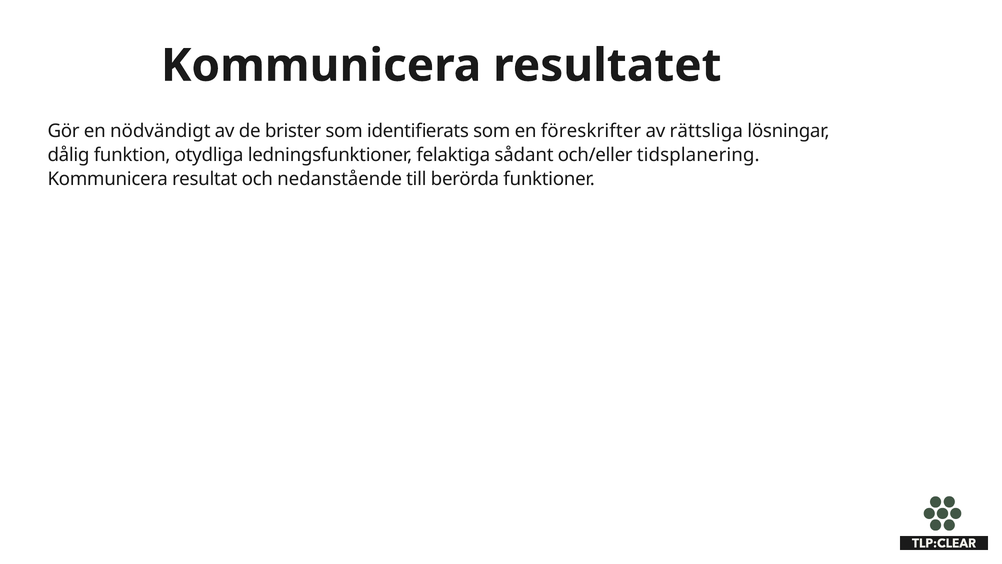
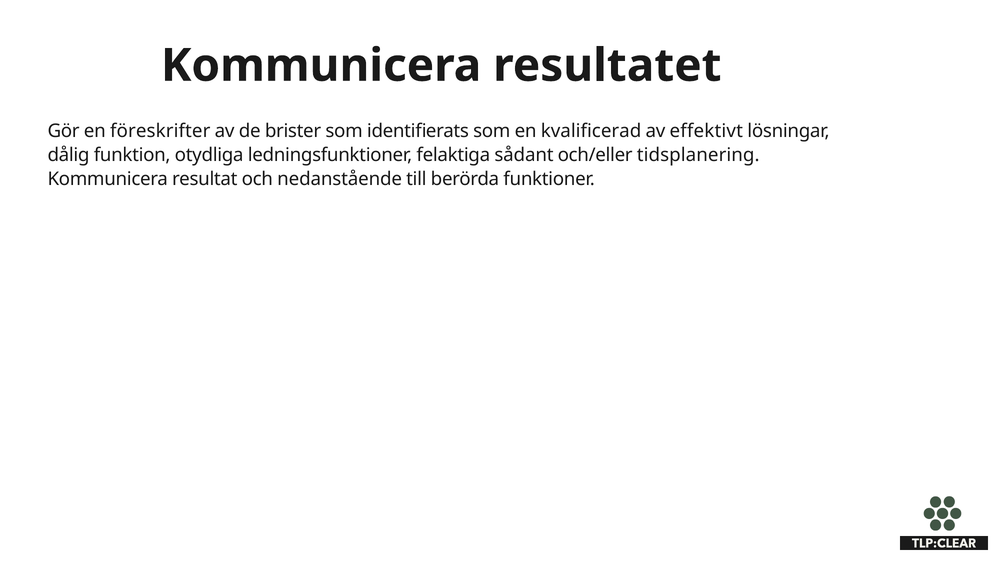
nödvändigt: nödvändigt -> föreskrifter (160, 131)
föreskrifter: föreskrifter -> kvalificerad (591, 131)
rättsliga: rättsliga -> effektivt (706, 131)
